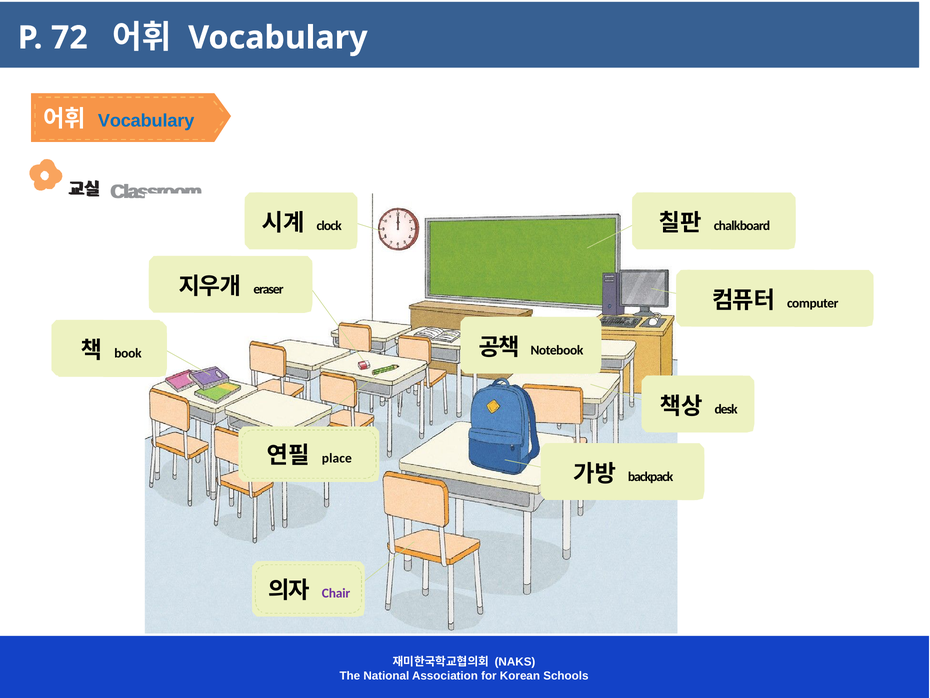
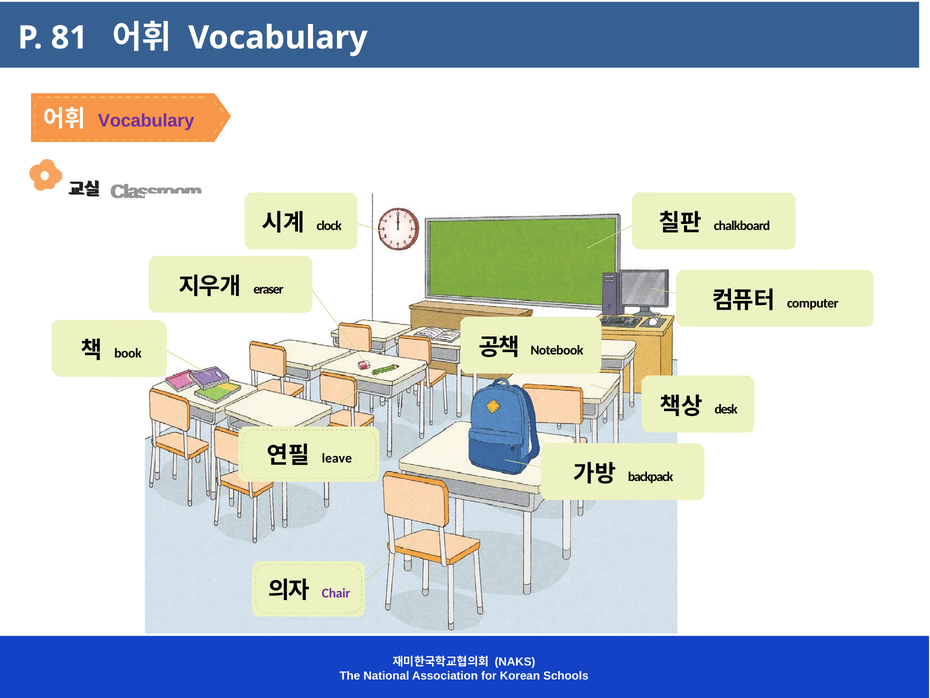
72: 72 -> 81 (69, 38)
Vocabulary colour: blue -> purple (146, 121)
place: place -> leave (337, 458)
